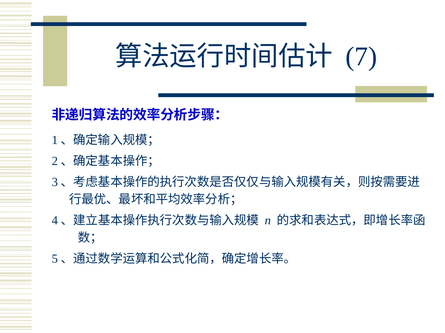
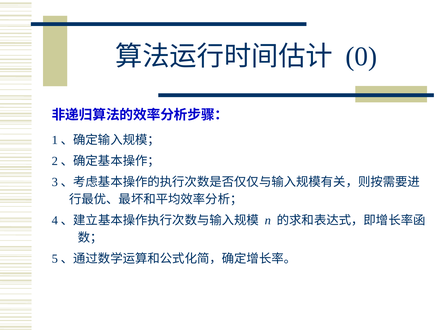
7: 7 -> 0 (361, 57)
